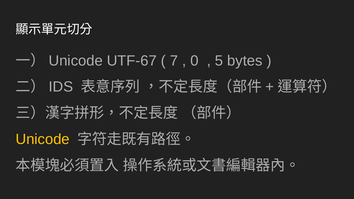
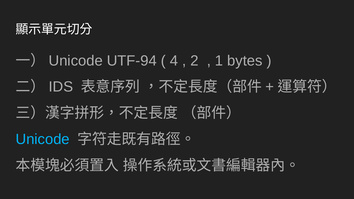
UTF-67: UTF-67 -> UTF-94 (132, 61)
7: 7 -> 4 (174, 61)
0: 0 -> 2 (194, 61)
5: 5 -> 1 (219, 61)
Unicode colour: yellow -> light blue (43, 139)
